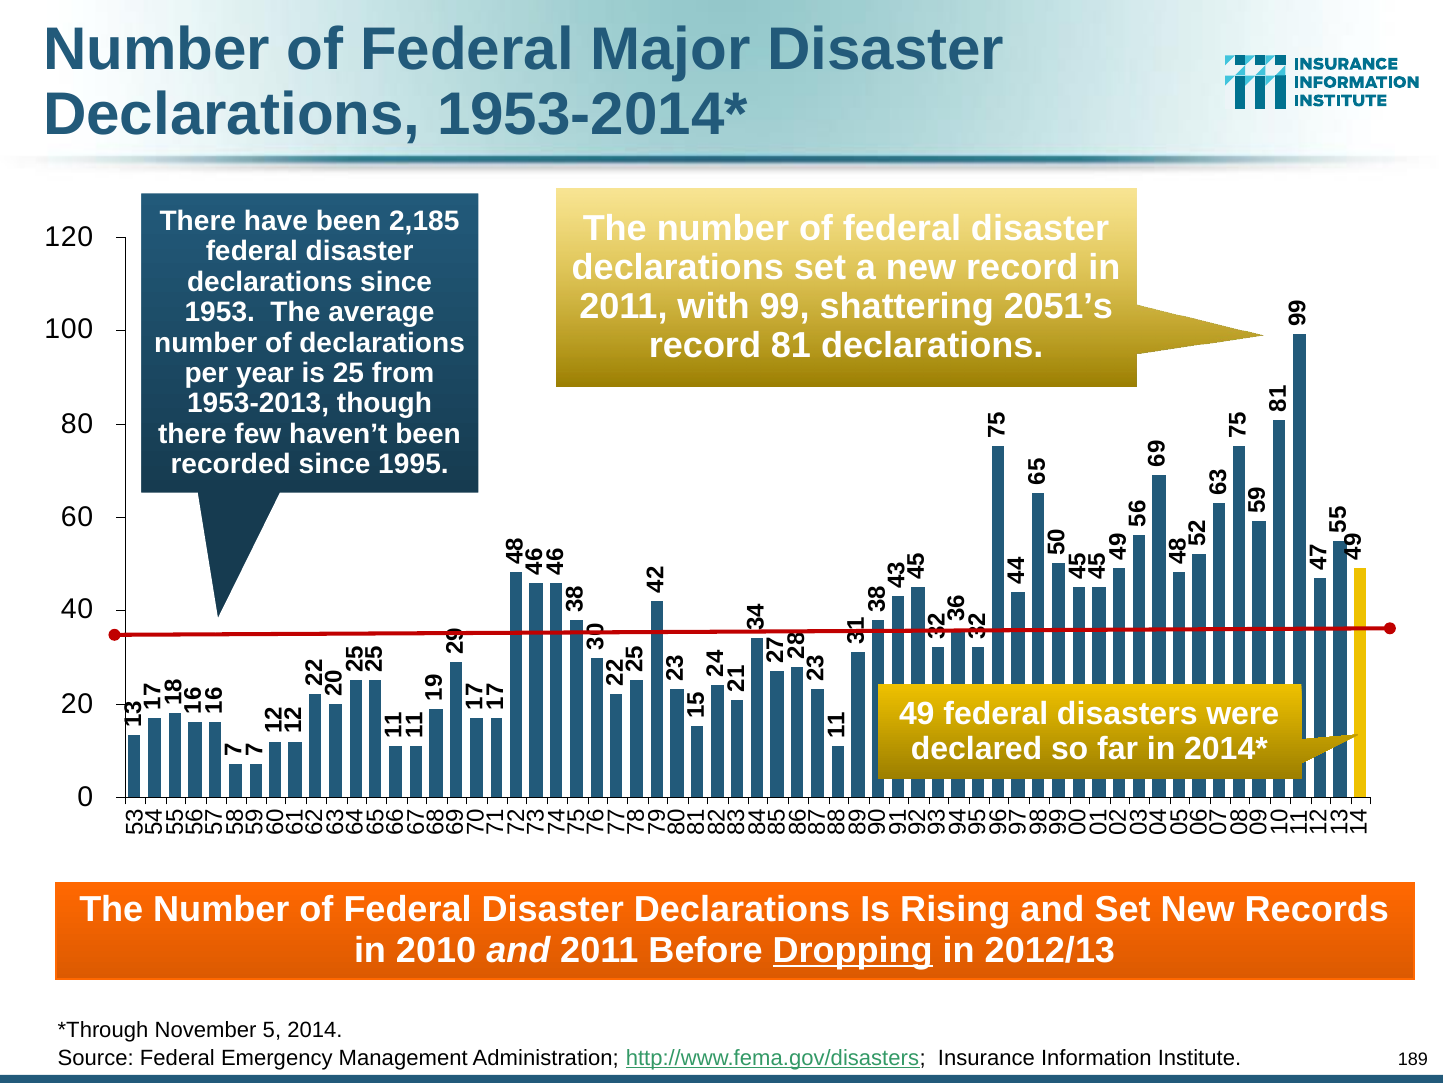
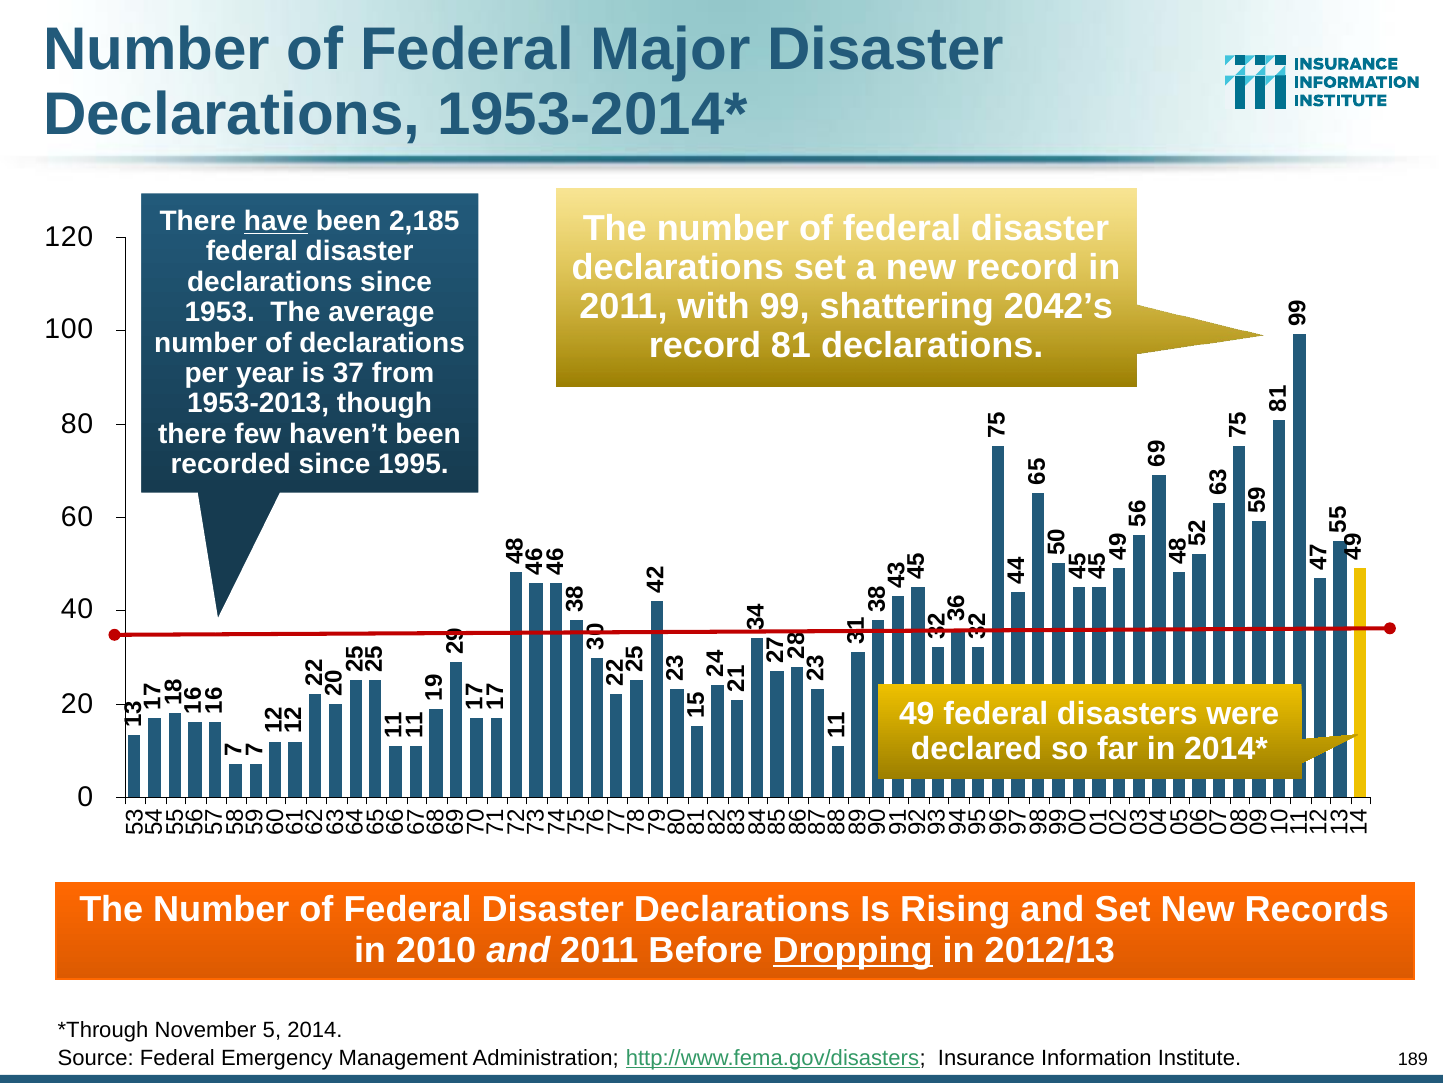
have underline: none -> present (276, 221)
2051’s: 2051’s -> 2042’s (1058, 306)
25: 25 -> 37 (348, 373)
